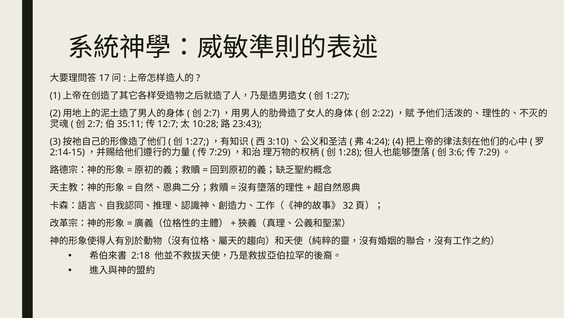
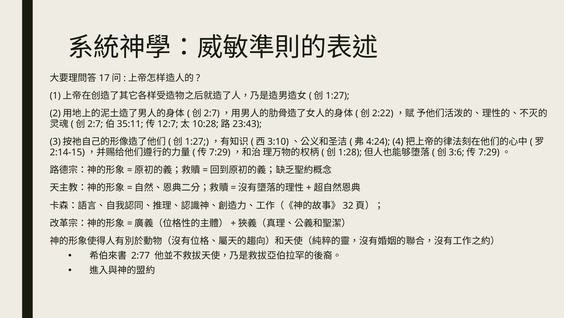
2:18: 2:18 -> 2:77 (141, 255)
